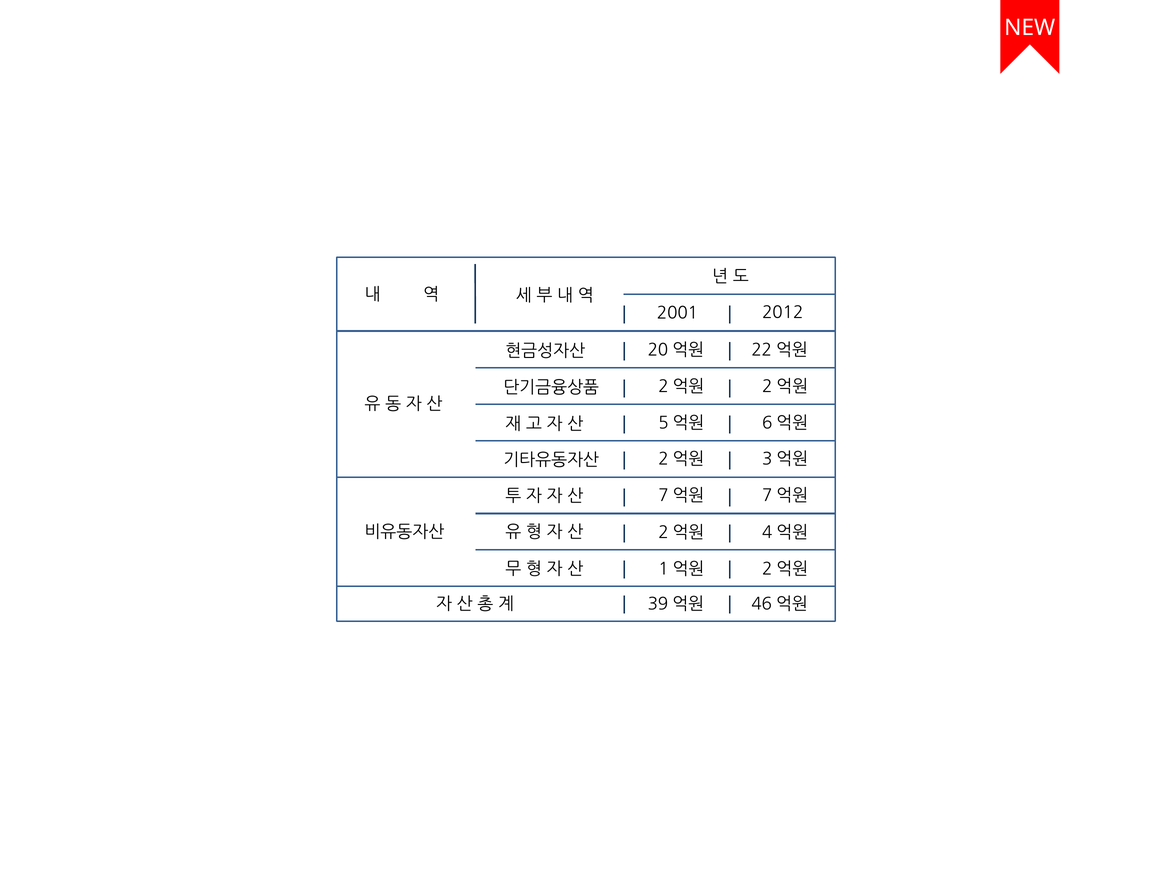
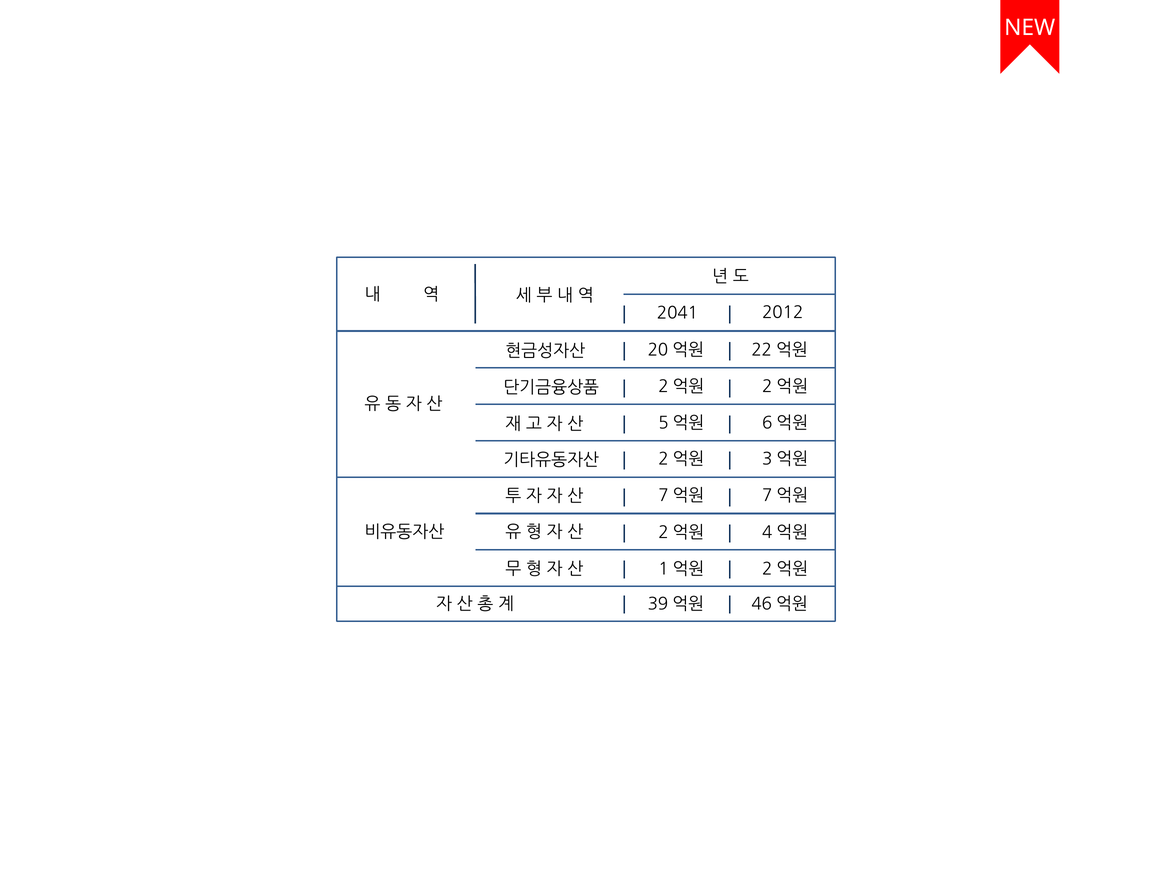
2001: 2001 -> 2041 (677, 313)
